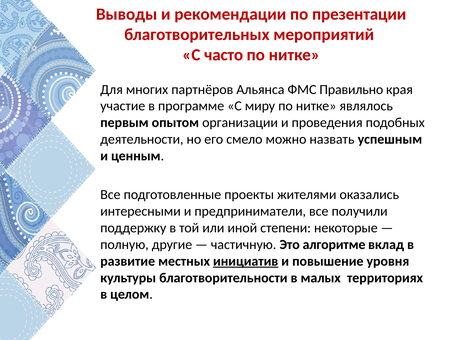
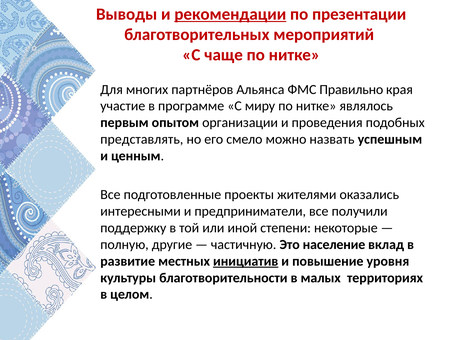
рекомендации underline: none -> present (230, 14)
часто: часто -> чаще (224, 55)
деятельности: деятельности -> представлять (142, 140)
алгоритме: алгоритме -> население (334, 245)
